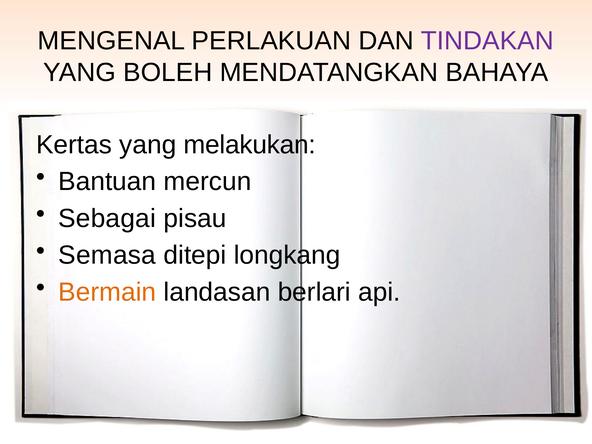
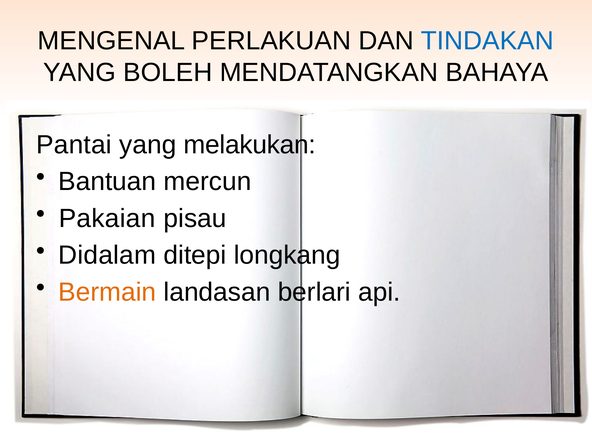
TINDAKAN colour: purple -> blue (487, 41)
Kertas: Kertas -> Pantai (74, 145)
Sebagai: Sebagai -> Pakaian (107, 218)
Semasa: Semasa -> Didalam (107, 255)
